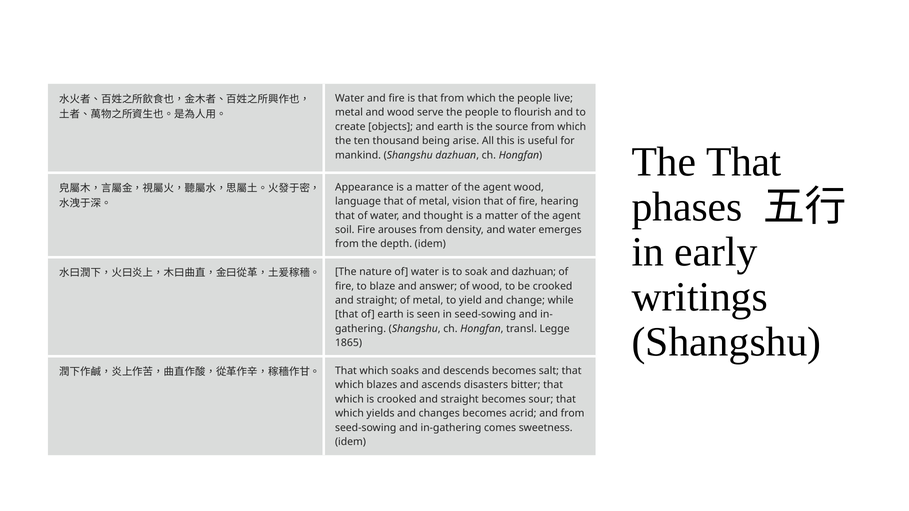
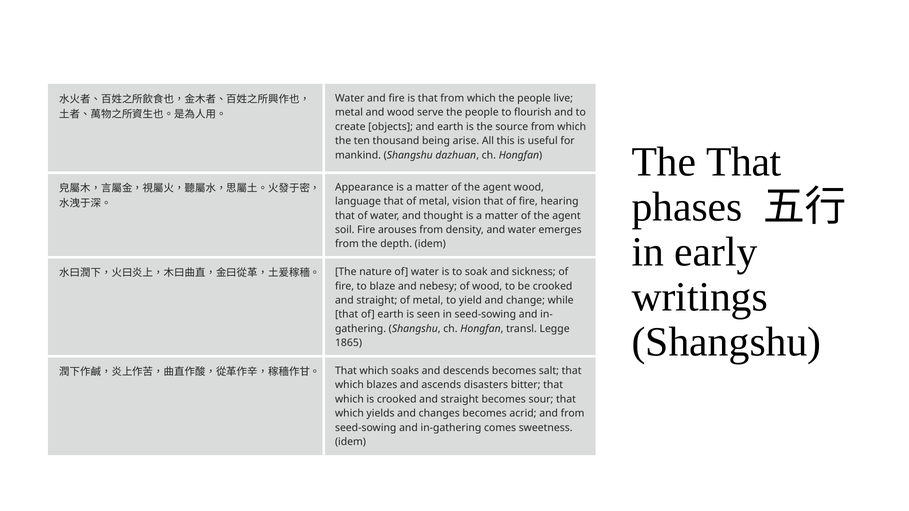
and dazhuan: dazhuan -> sickness (534, 272)
answer: answer -> nebesy (438, 286)
